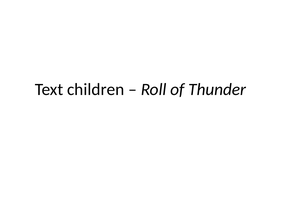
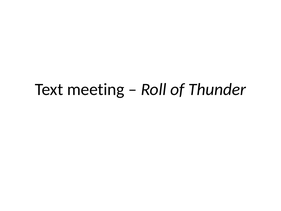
children: children -> meeting (96, 89)
